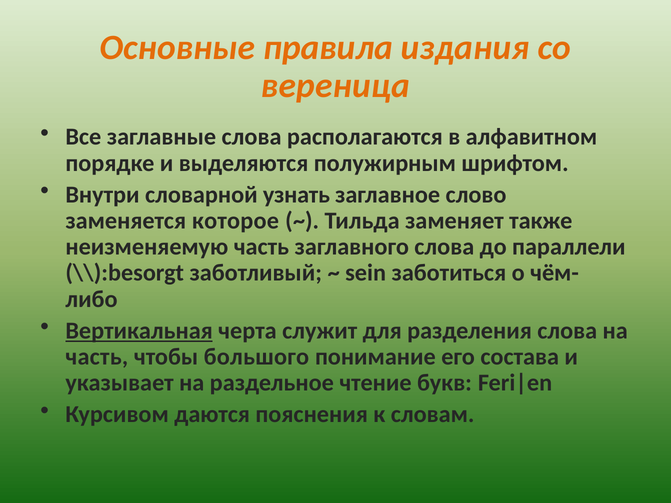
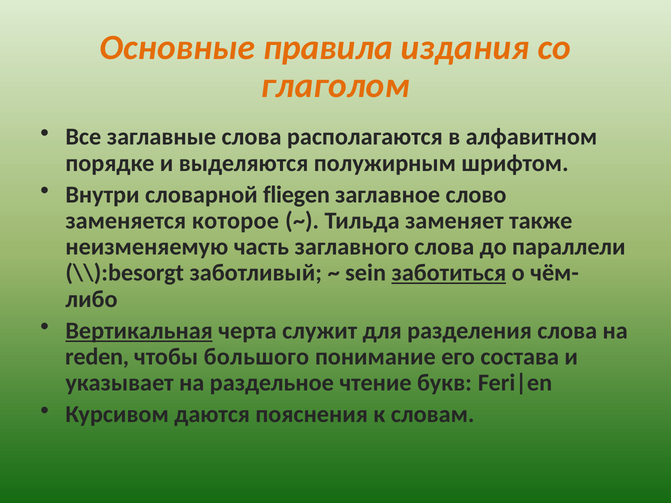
вереница: вереница -> глаголом (335, 86)
узнать: узнать -> fliegen (296, 195)
заботиться underline: none -> present (449, 273)
часть: часть -> reden (97, 357)
